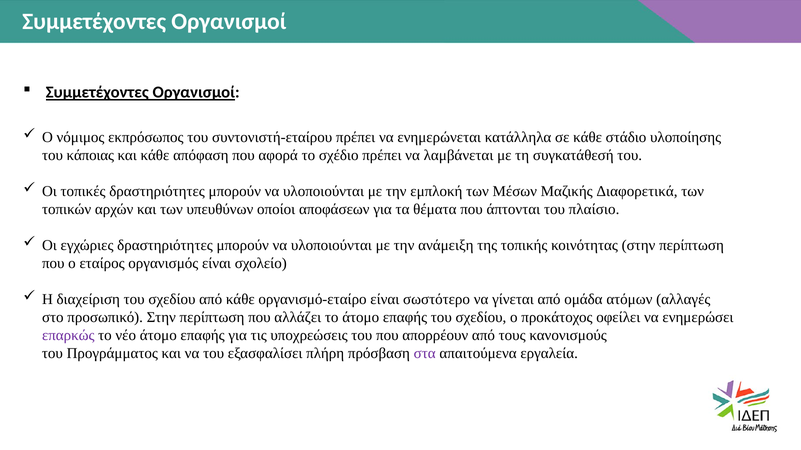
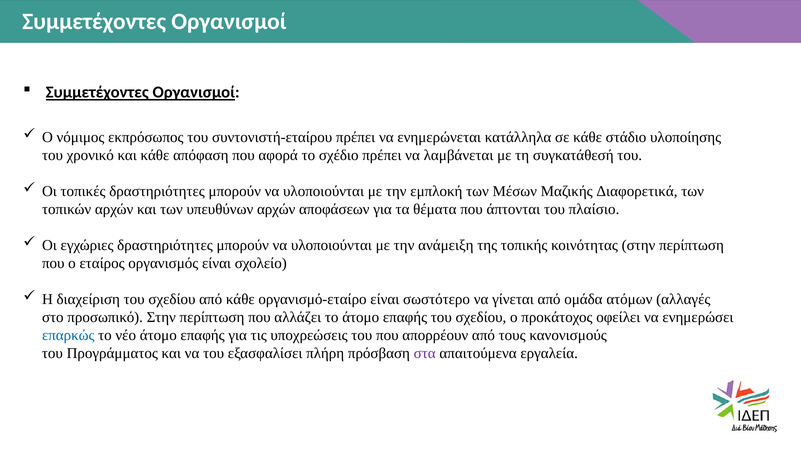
κάποιας: κάποιας -> χρονικό (90, 155)
υπευθύνων οποίοι: οποίοι -> αρχών (276, 210)
επαρκώς colour: purple -> blue (68, 336)
